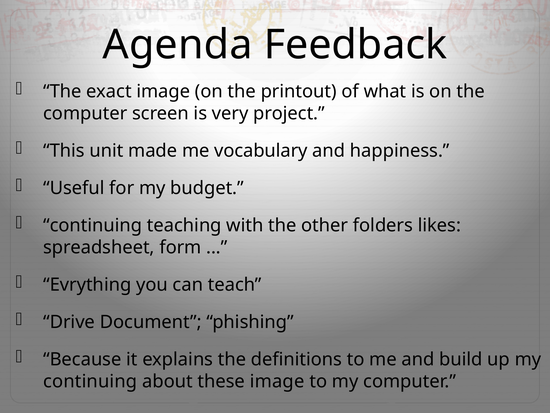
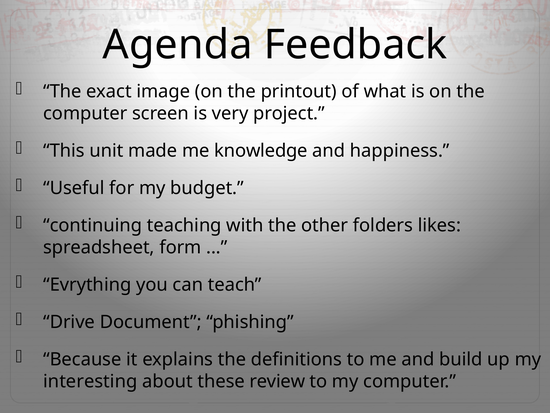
vocabulary: vocabulary -> knowledge (261, 151)
continuing: continuing -> interesting (90, 381)
these image: image -> review (277, 381)
